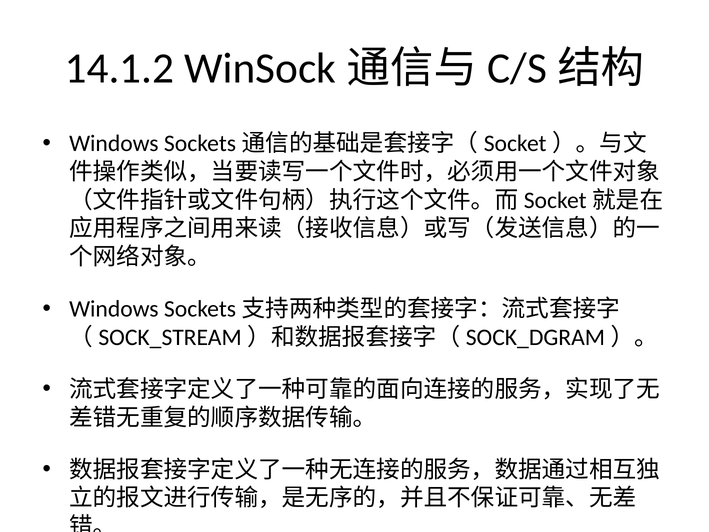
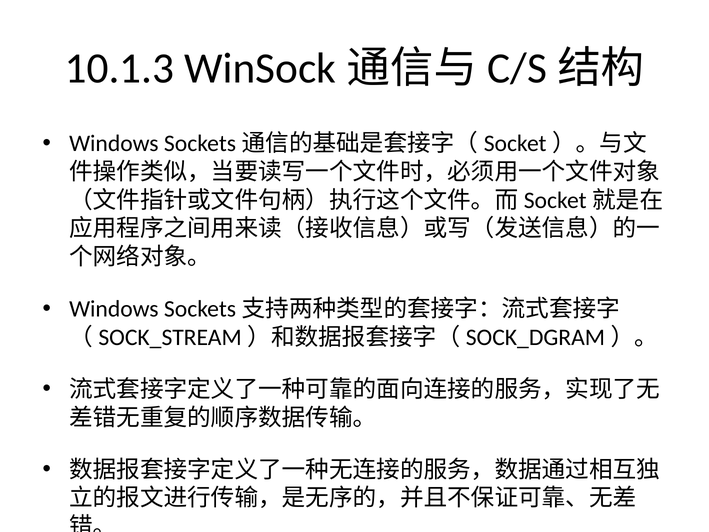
14.1.2: 14.1.2 -> 10.1.3 (119, 69)
